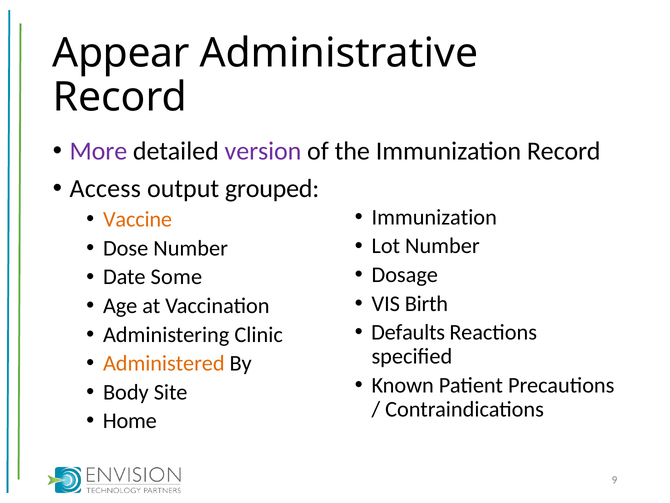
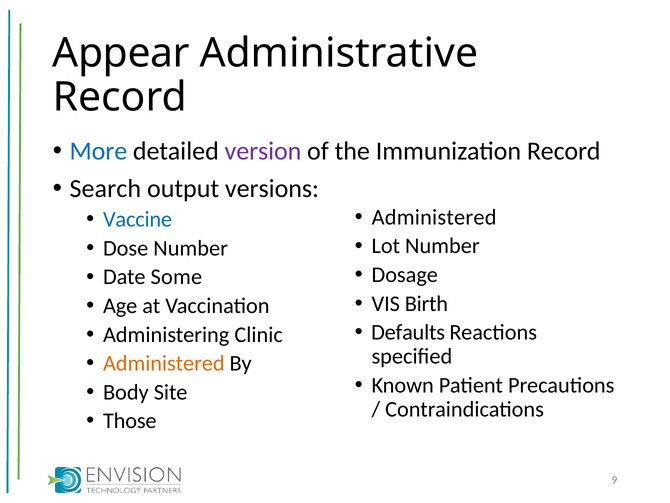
More colour: purple -> blue (98, 151)
Access: Access -> Search (105, 188)
grouped: grouped -> versions (272, 188)
Immunization: Immunization -> Administered (434, 217)
Vaccine colour: orange -> blue (138, 219)
Home: Home -> Those (130, 421)
